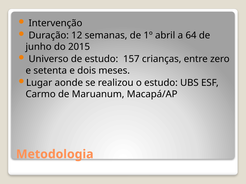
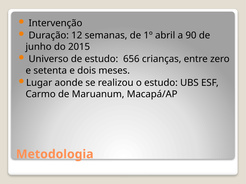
64: 64 -> 90 (191, 35)
157: 157 -> 656 (131, 59)
